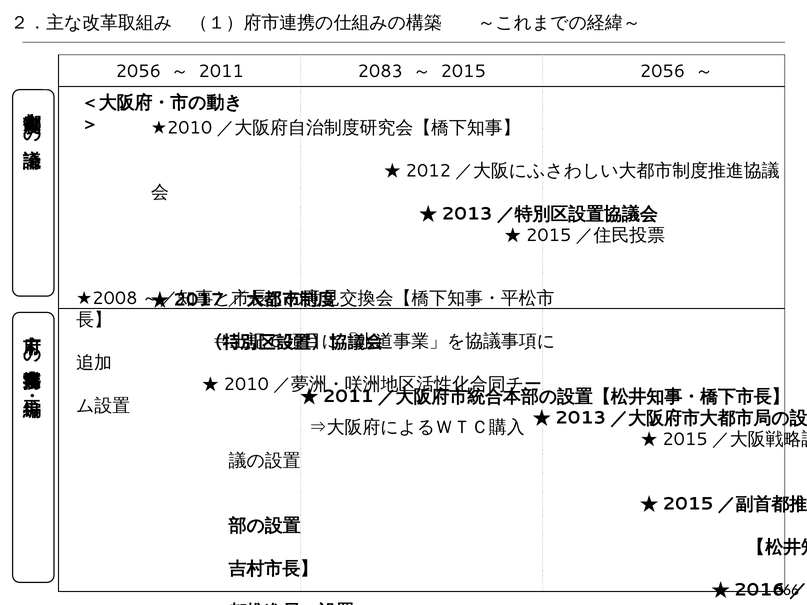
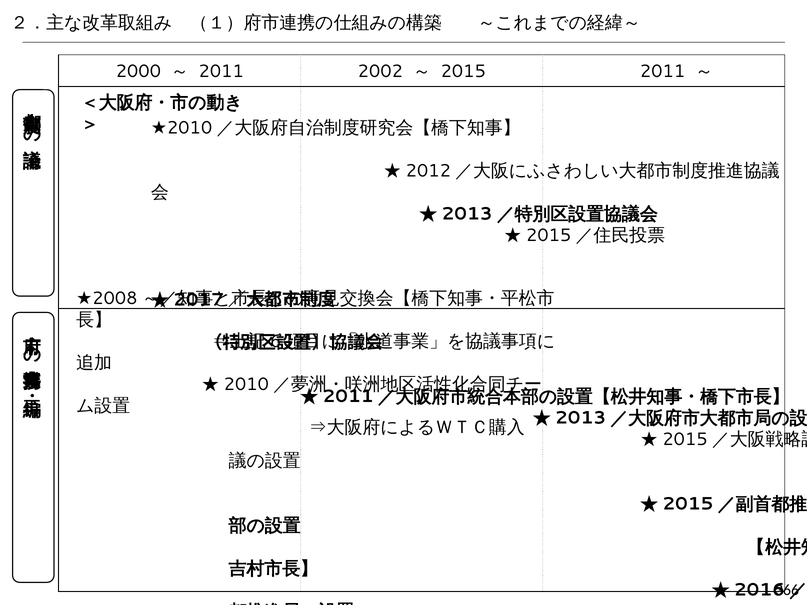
2056: 2056 -> 2000 (138, 72)
2083: 2083 -> 2002 (380, 72)
2015 2056: 2056 -> 2011 (663, 72)
